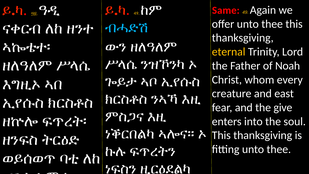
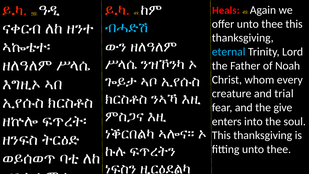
Same: Same -> Heals (226, 10)
eternal colour: yellow -> light blue (229, 52)
east: east -> trial (284, 93)
